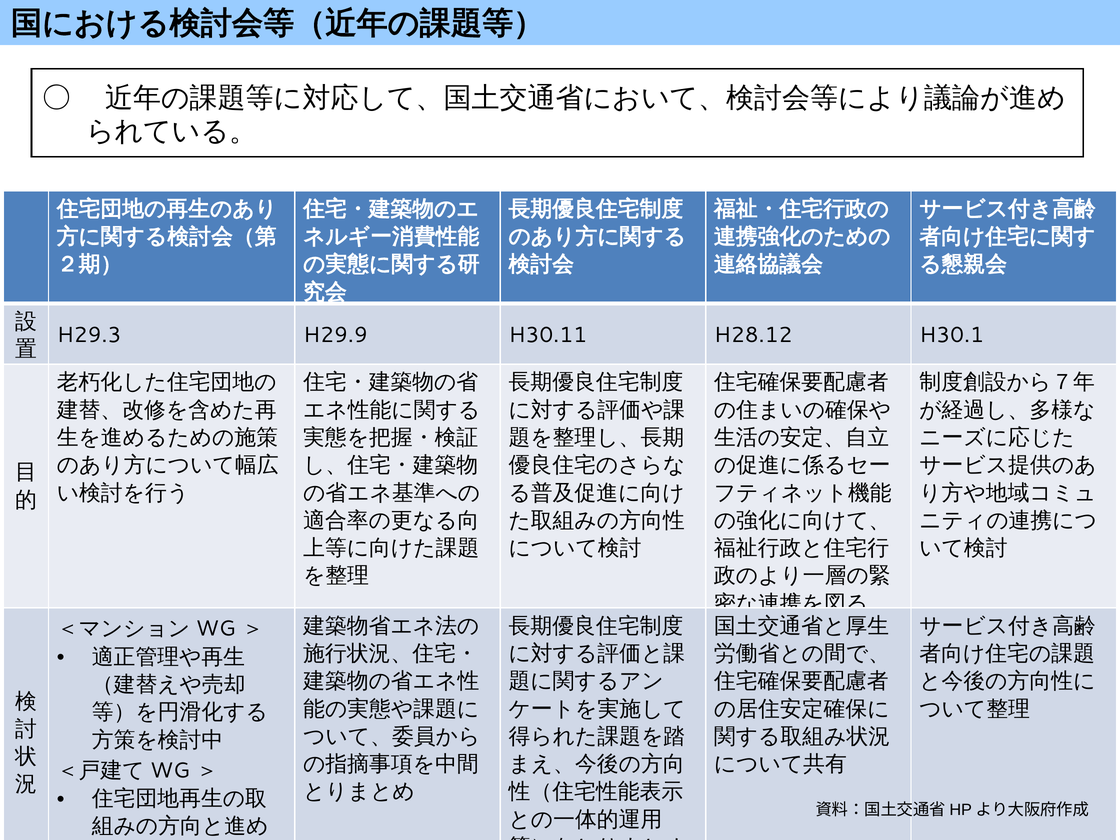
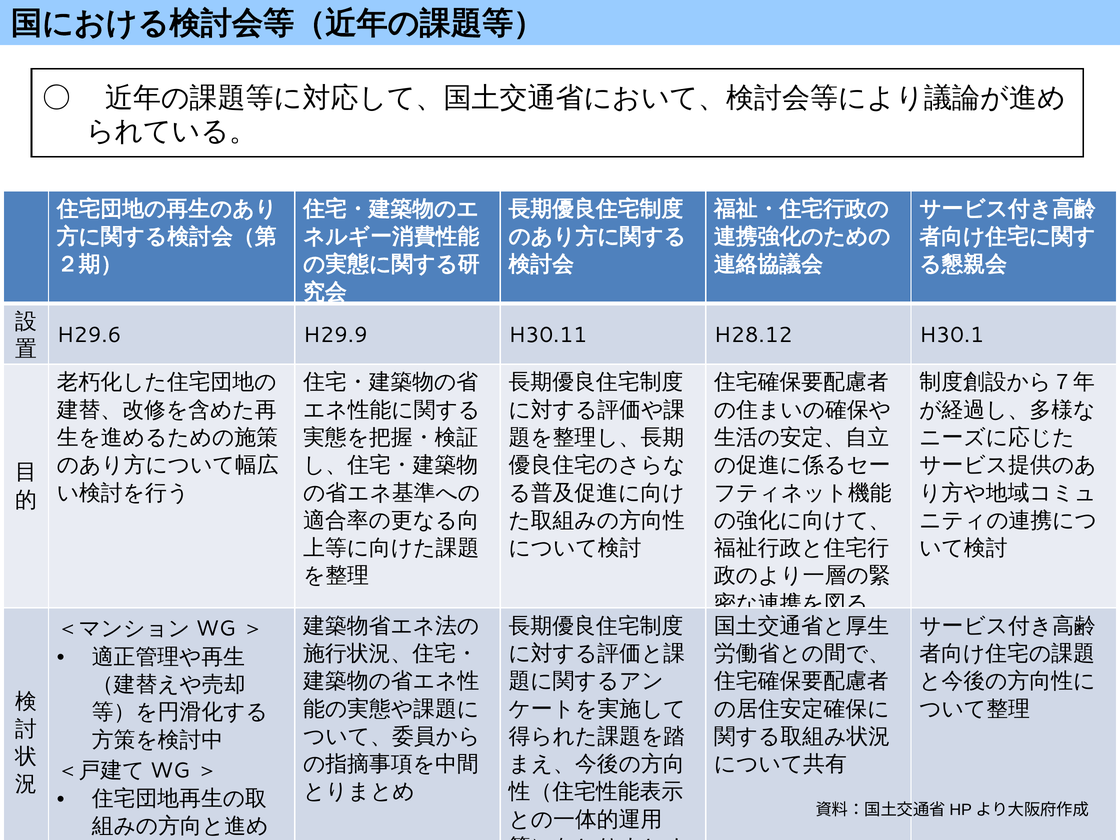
H29.3: H29.3 -> H29.6 (89, 335)
